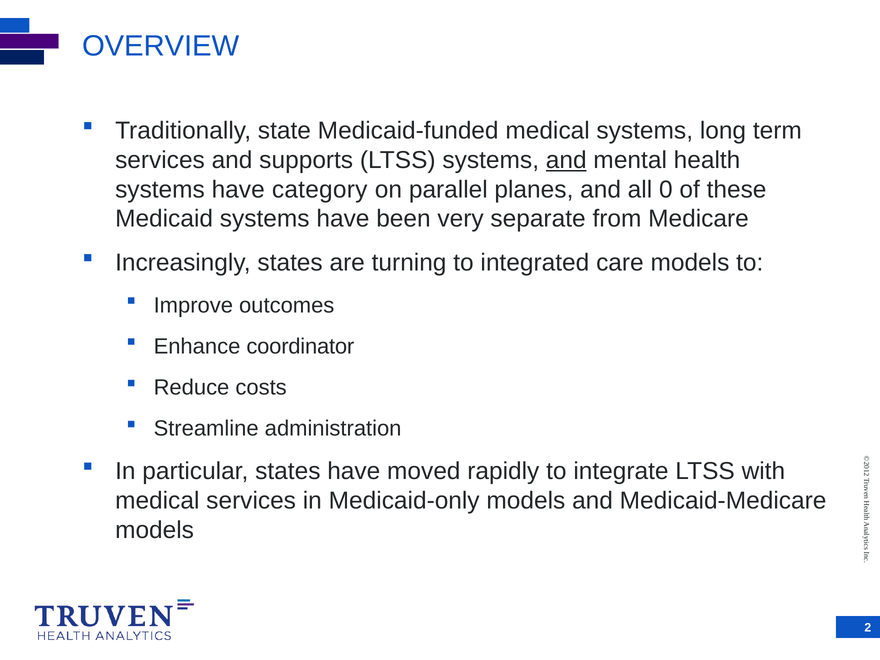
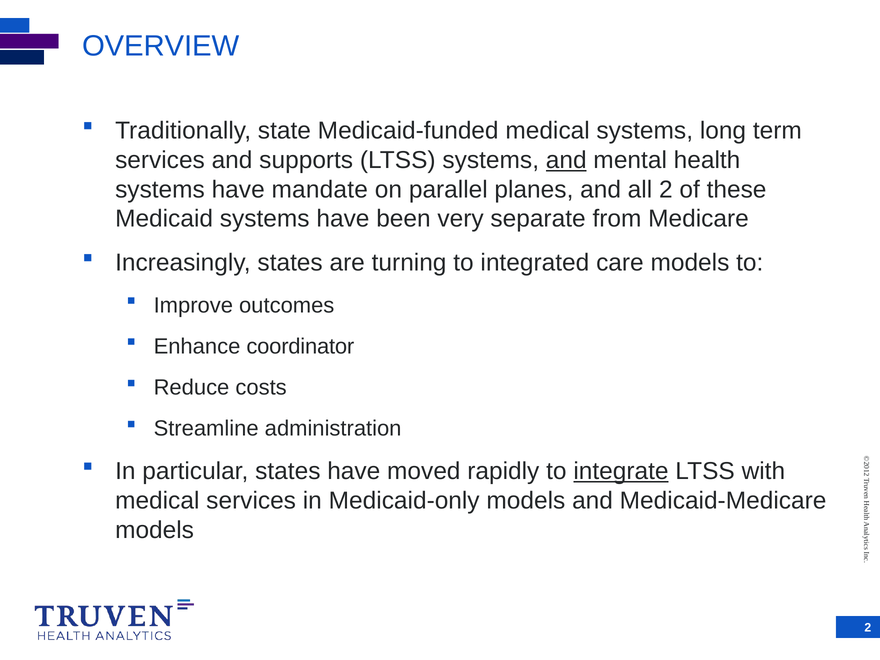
category: category -> mandate (320, 189)
all 0: 0 -> 2 (666, 189)
integrate underline: none -> present (621, 471)
